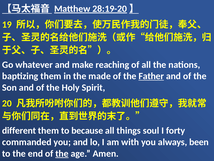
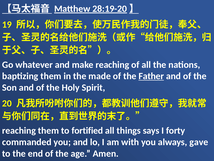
different: different -> reaching (19, 130)
because: because -> fortified (87, 130)
soul: soul -> says (151, 130)
been: been -> gave (199, 142)
the underline: present -> none (62, 153)
